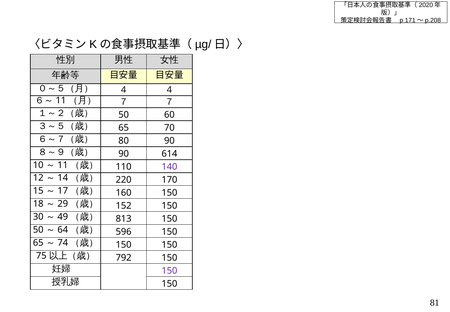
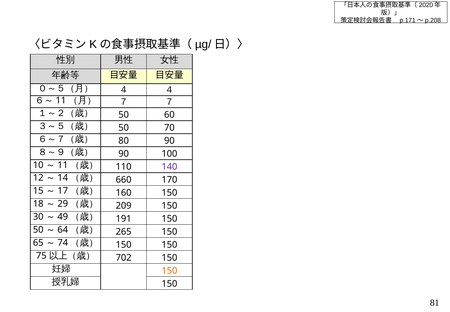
65: 65 -> 50 (124, 128)
614: 614 -> 100 (169, 154)
220: 220 -> 660 (124, 180)
152: 152 -> 209 (124, 205)
813: 813 -> 191 (124, 218)
596: 596 -> 265 (124, 231)
792: 792 -> 702 (124, 257)
150 colour: purple -> orange (169, 270)
